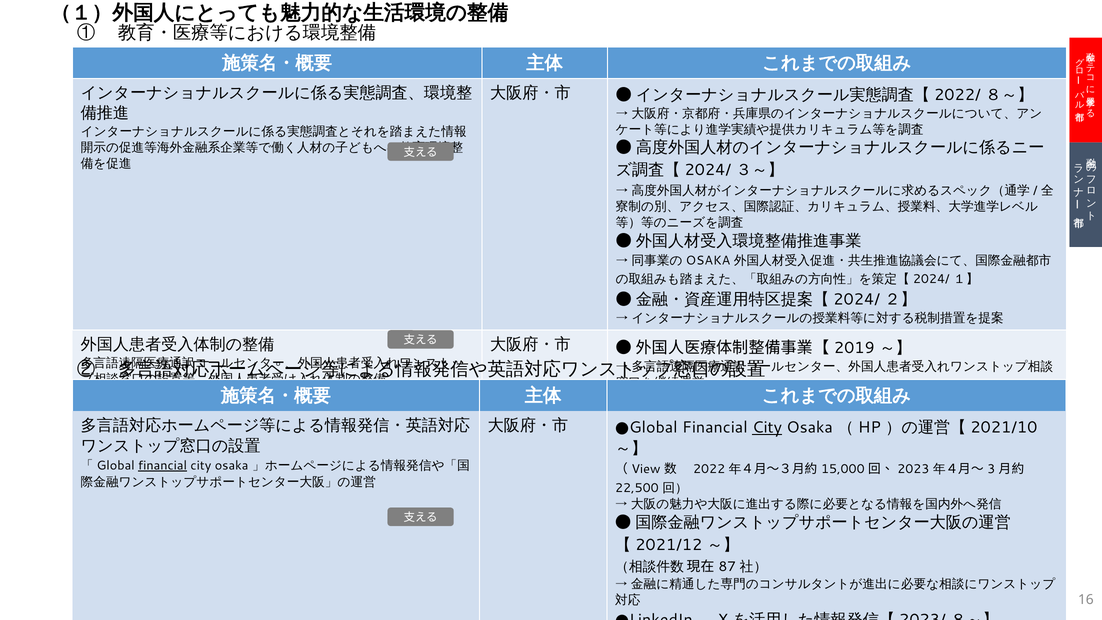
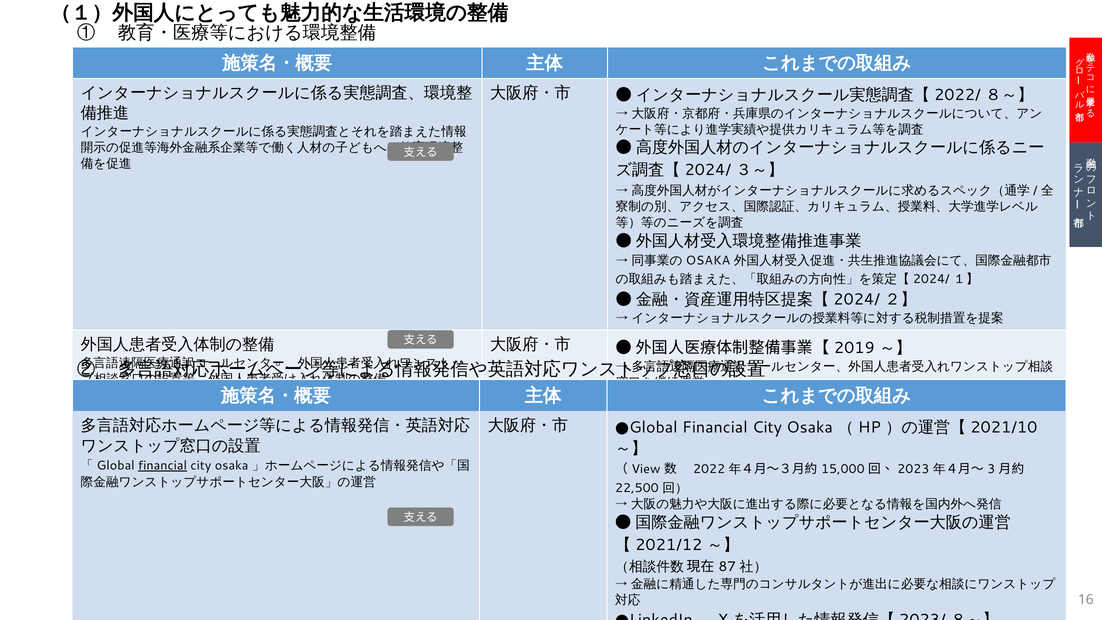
City underline: present -> none (767, 427)
